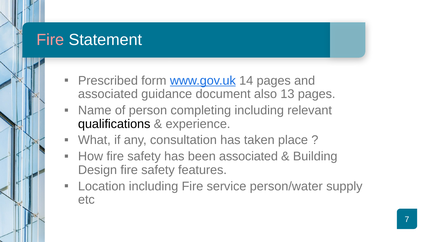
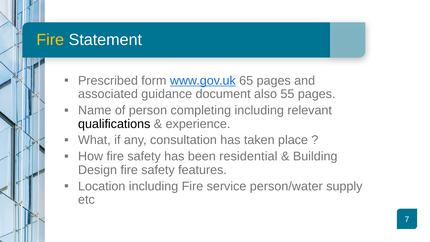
Fire colour: pink -> yellow (50, 40)
14: 14 -> 65 (246, 81)
13: 13 -> 55 (287, 94)
been associated: associated -> residential (248, 156)
